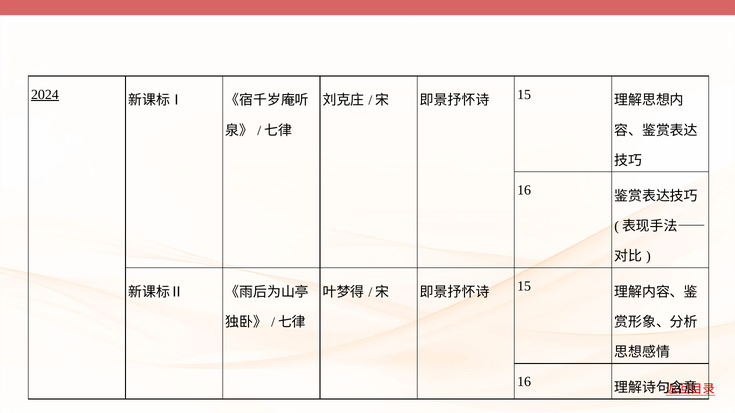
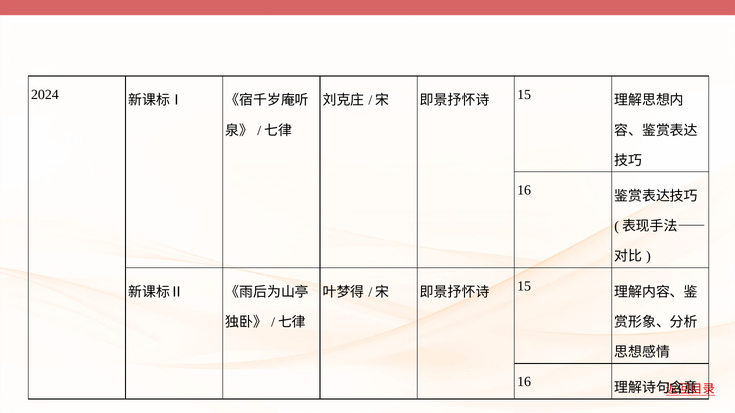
2024 underline: present -> none (45, 94)
